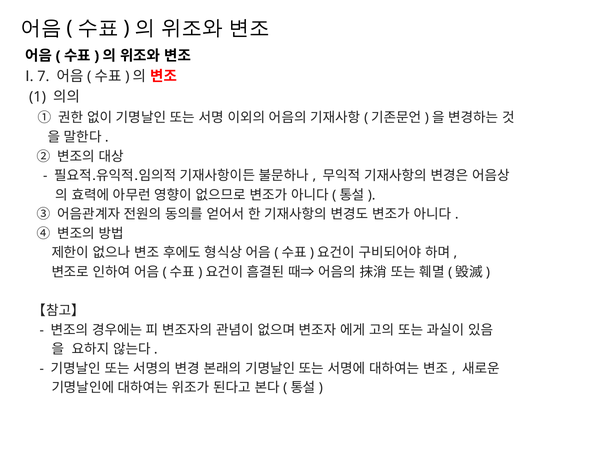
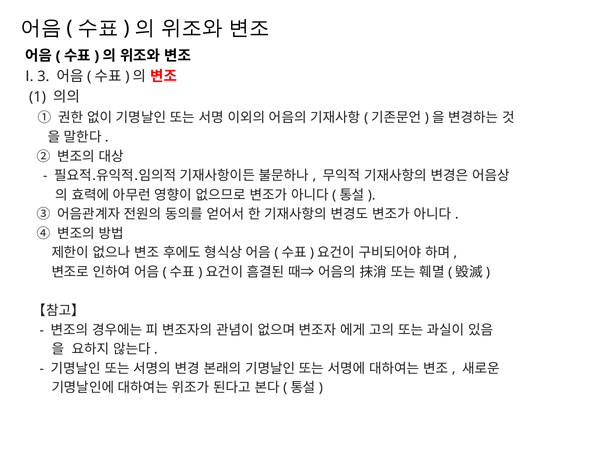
7: 7 -> 3 (43, 77)
